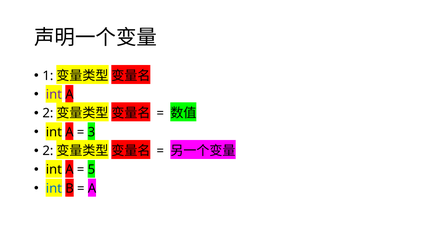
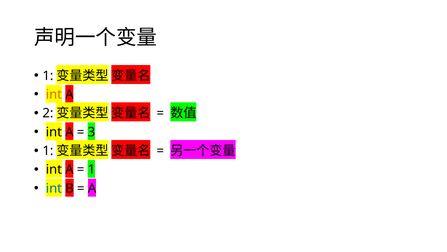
int colour: purple -> orange (54, 94)
2: 2 -> 1 (48, 151)
5: 5 -> 1 (91, 169)
